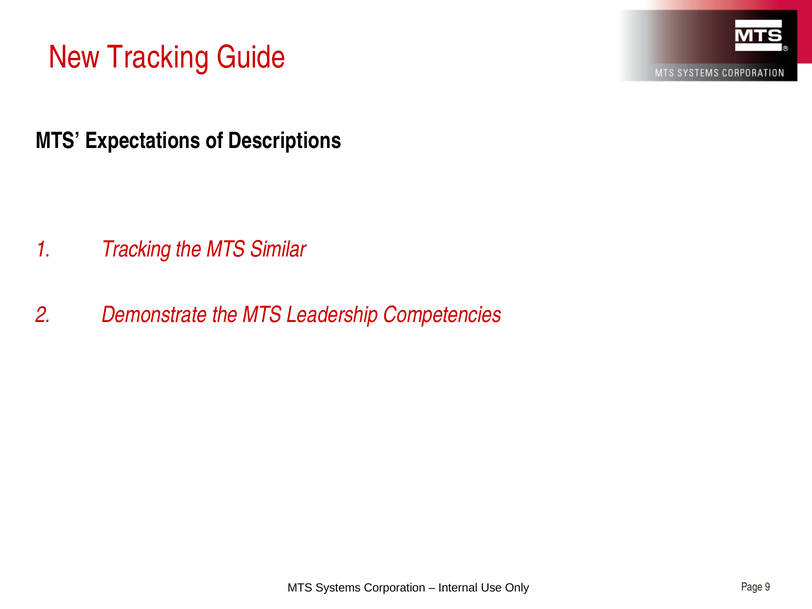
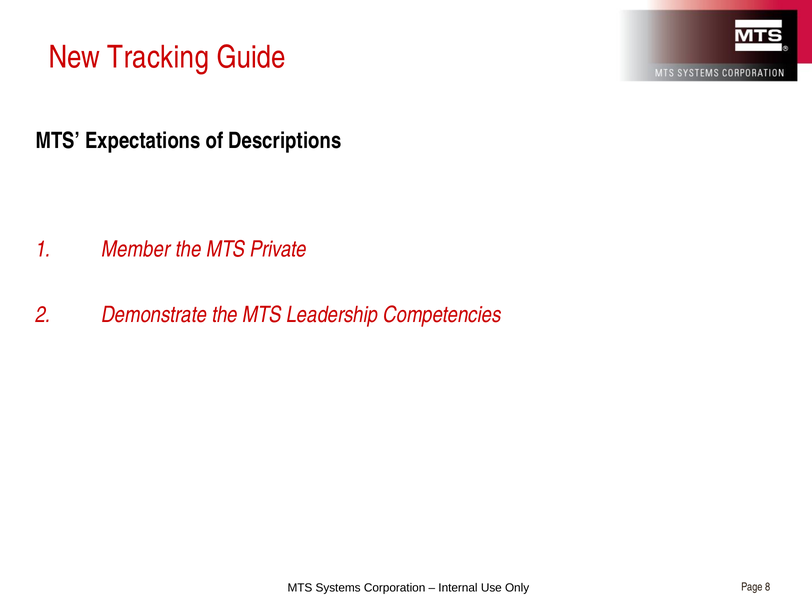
Tracking: Tracking -> Member (136, 249)
Similar: Similar -> Private (278, 249)
9: 9 -> 8 (768, 587)
